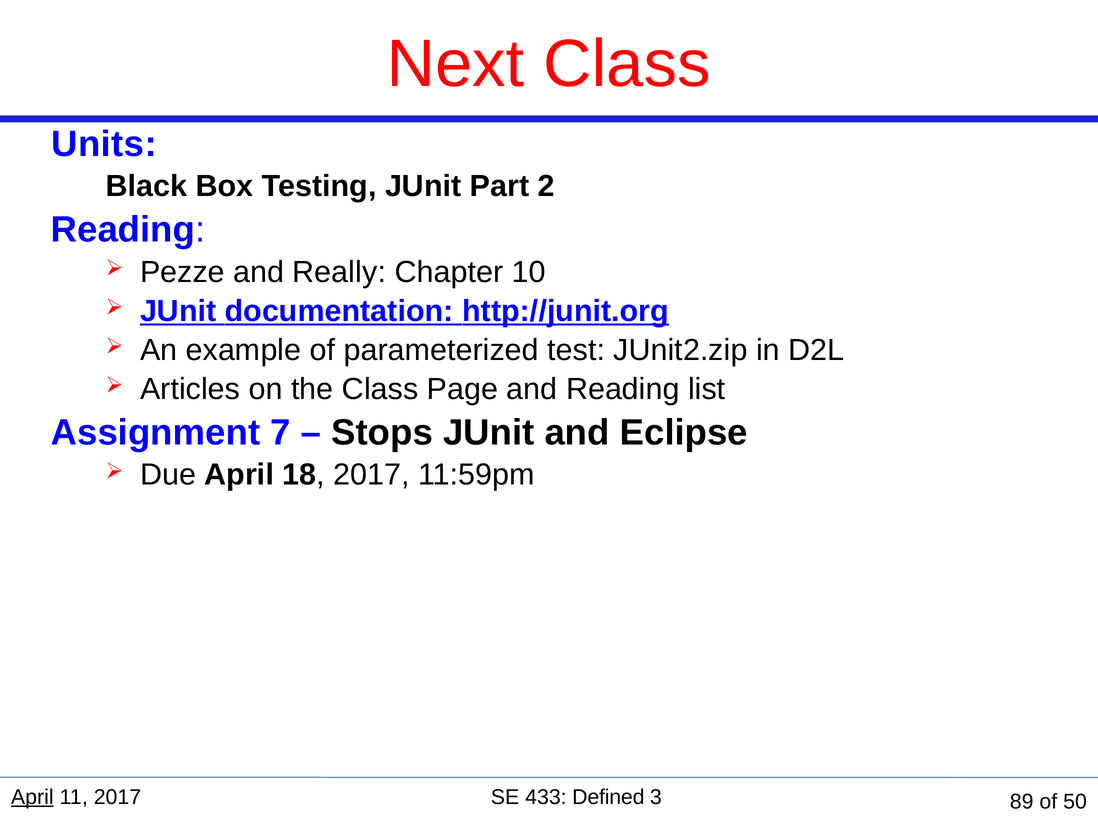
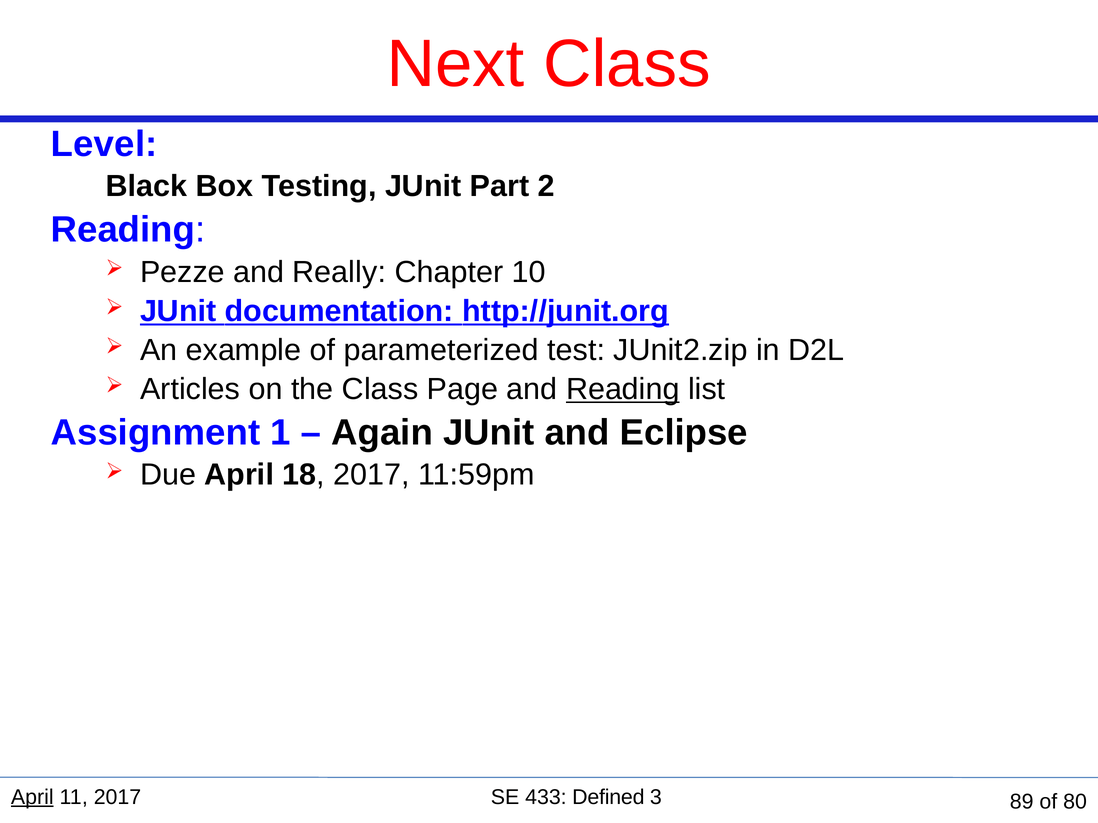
Units: Units -> Level (104, 144)
Reading underline: none -> present (623, 389)
7: 7 -> 1 (281, 433)
Stops: Stops -> Again (382, 433)
50: 50 -> 80 (1075, 802)
